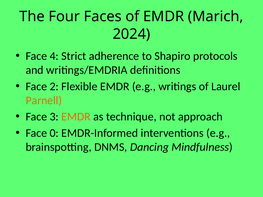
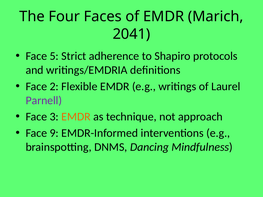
2024: 2024 -> 2041 (131, 34)
4: 4 -> 5 (54, 56)
Parnell colour: orange -> purple (44, 101)
0: 0 -> 9 (54, 133)
